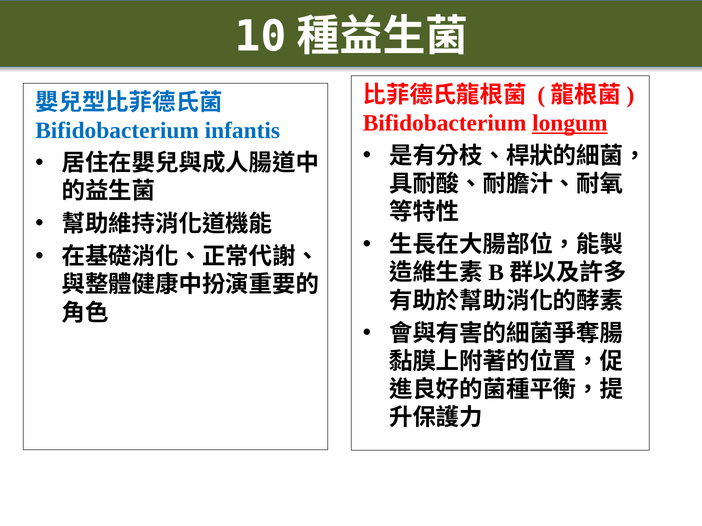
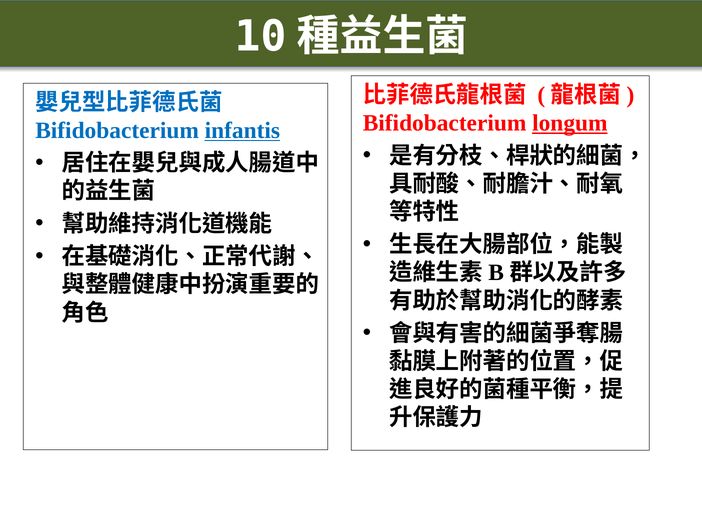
infantis underline: none -> present (242, 131)
